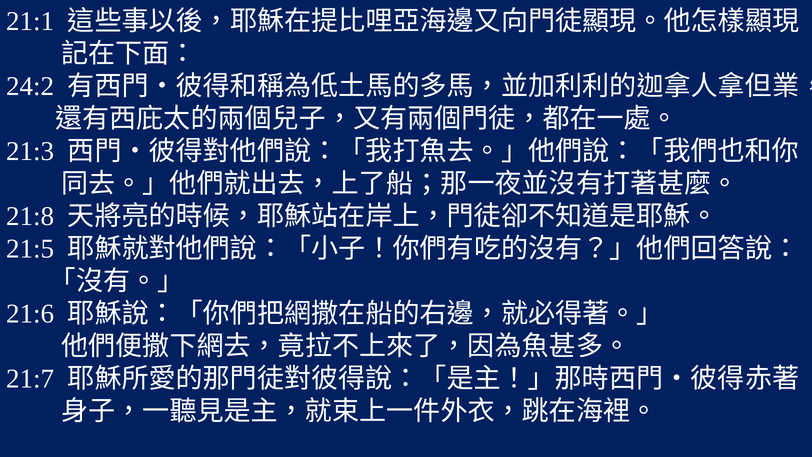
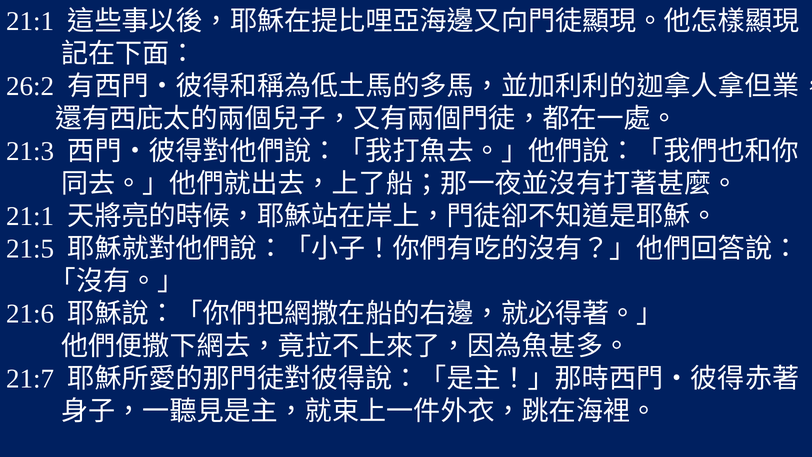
24:2: 24:2 -> 26:2 (30, 86)
21:8: 21:8 -> 21:1 (30, 216)
